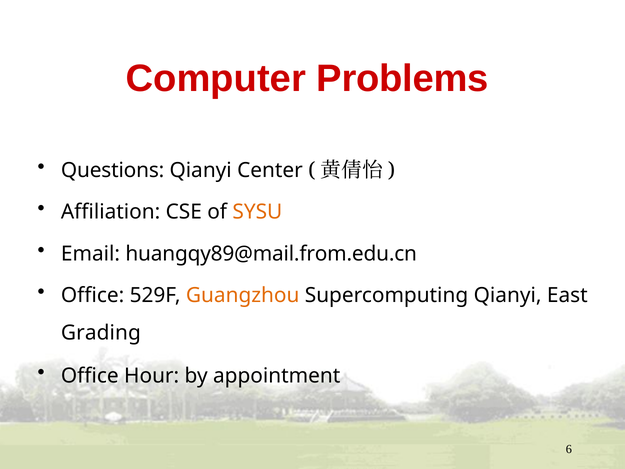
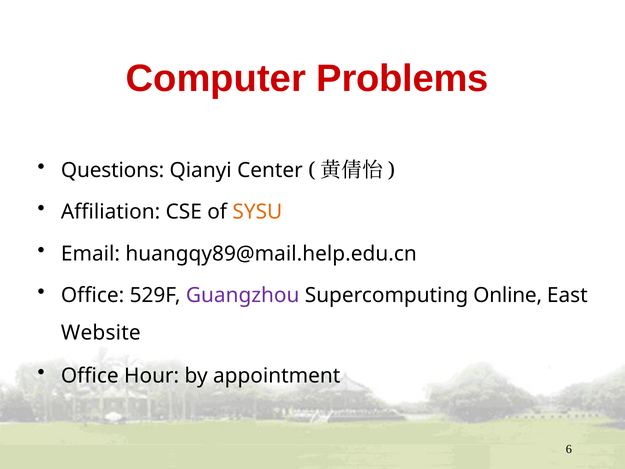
huangqy89@mail.from.edu.cn: huangqy89@mail.from.edu.cn -> huangqy89@mail.help.edu.cn (271, 254)
Guangzhou colour: orange -> purple (243, 295)
Supercomputing Qianyi: Qianyi -> Online (508, 295)
Grading: Grading -> Website (101, 333)
